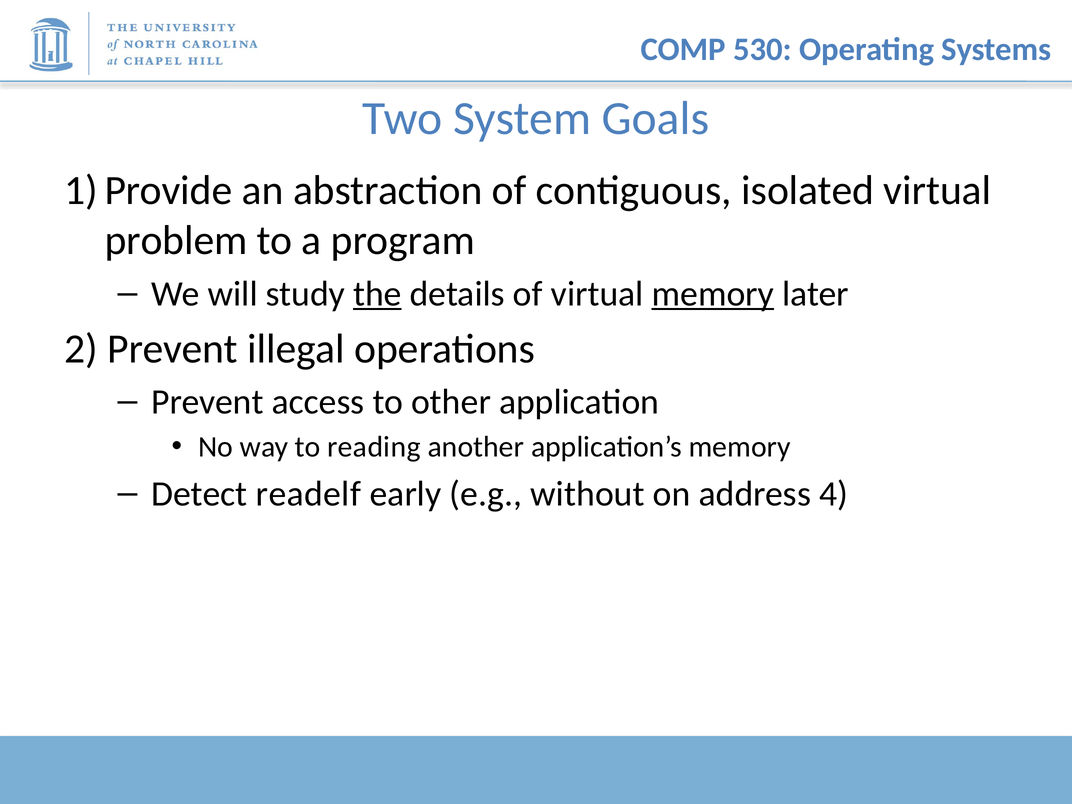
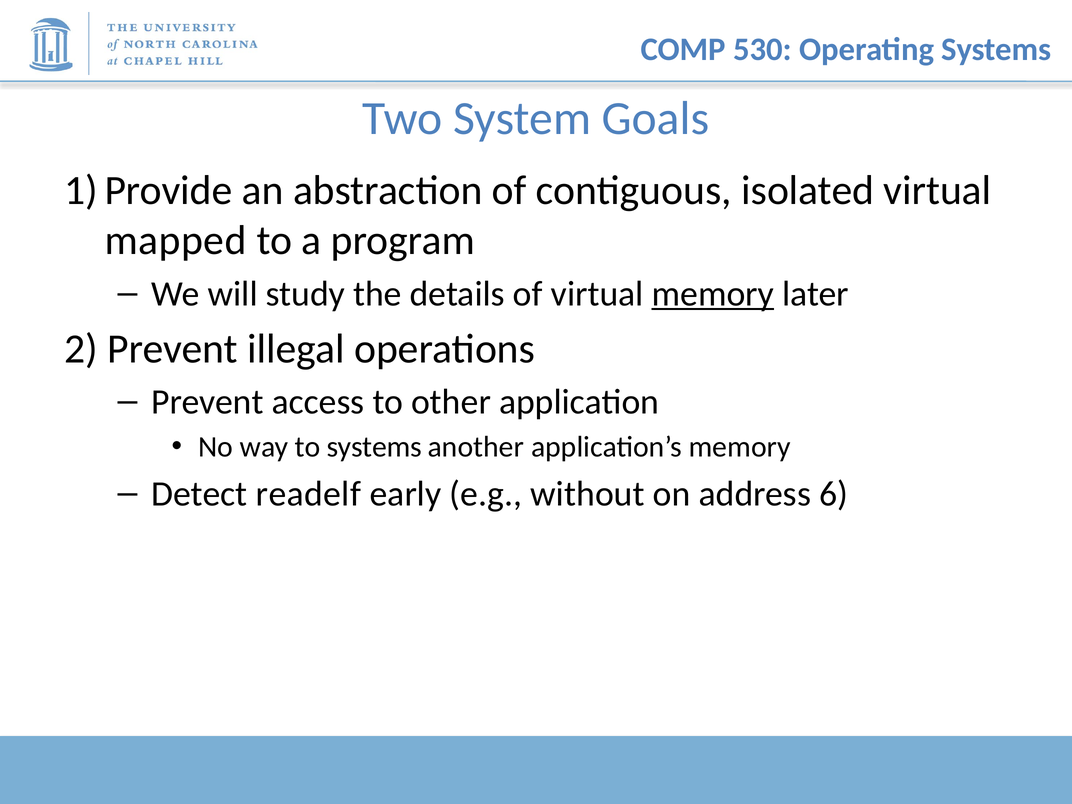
problem: problem -> mapped (176, 241)
the underline: present -> none (377, 294)
to reading: reading -> systems (374, 447)
4: 4 -> 6 (833, 494)
